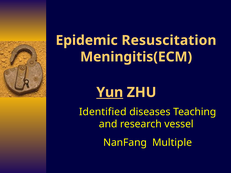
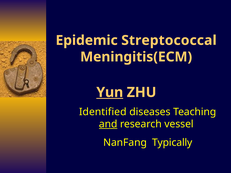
Resuscitation: Resuscitation -> Streptococcal (169, 40)
and underline: none -> present (108, 124)
Multiple: Multiple -> Typically (172, 143)
